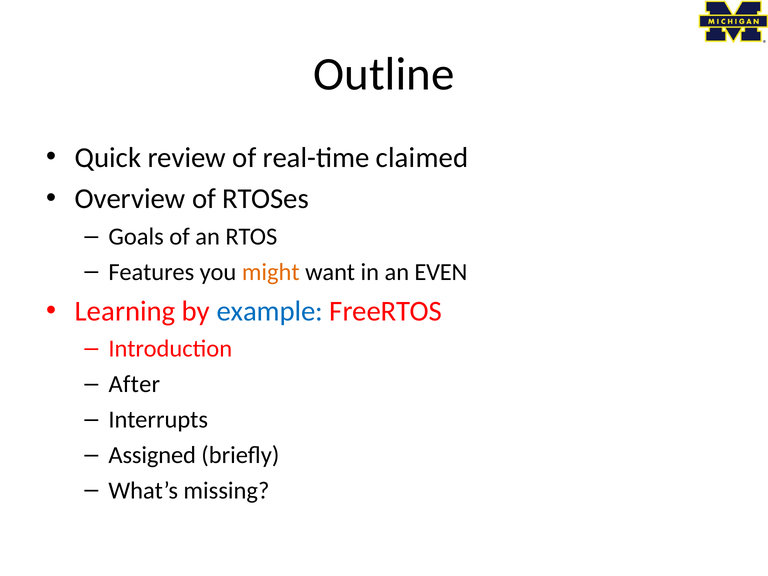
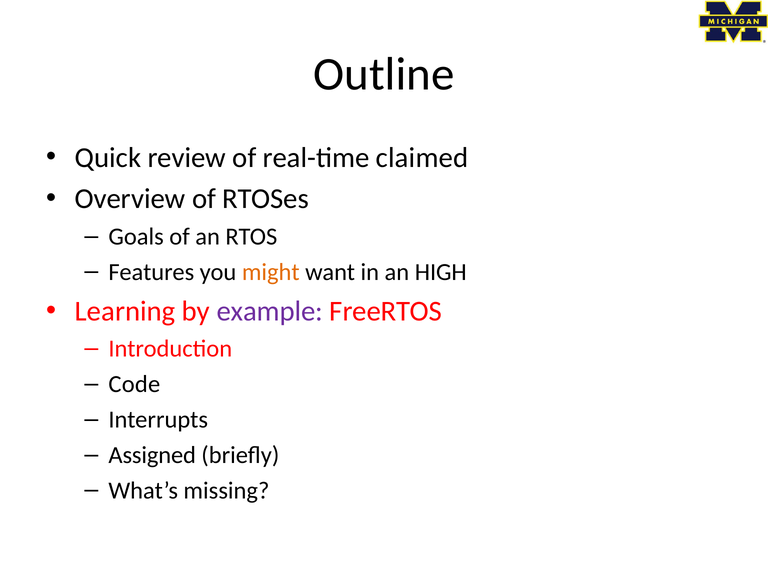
EVEN: EVEN -> HIGH (441, 272)
example colour: blue -> purple (270, 311)
After: After -> Code (134, 384)
